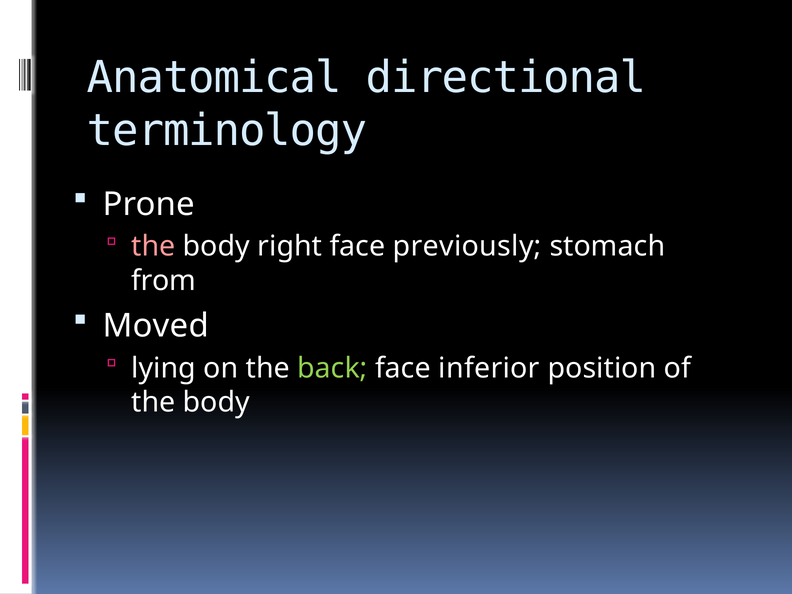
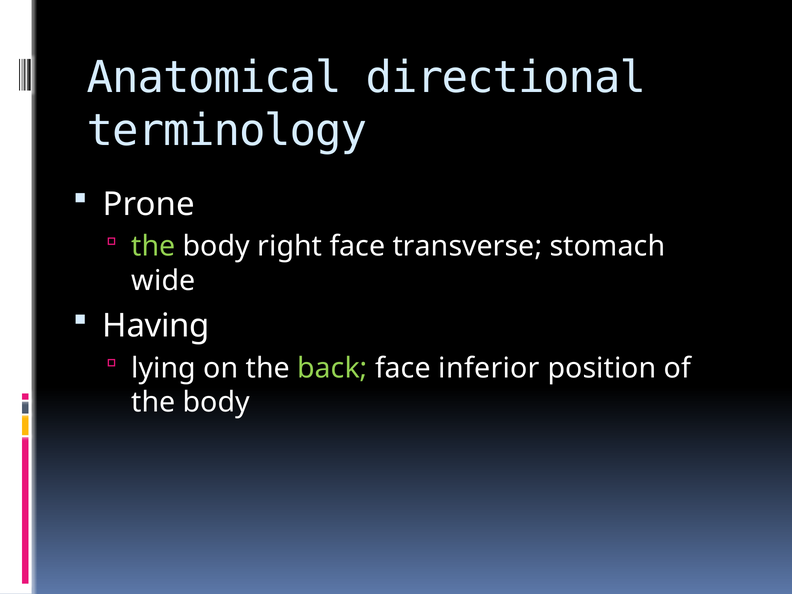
the colour: pink -> light green (153, 247)
previously: previously -> transverse (467, 247)
from: from -> wide (163, 281)
Moved: Moved -> Having (156, 326)
